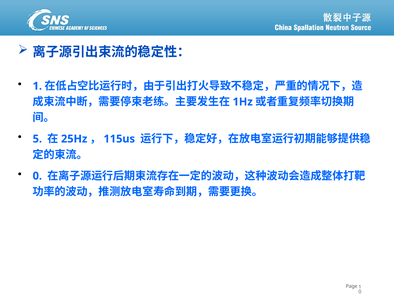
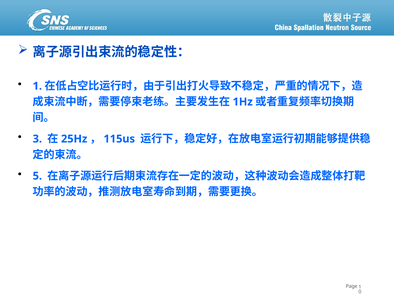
5: 5 -> 3 (37, 139)
0: 0 -> 5 (37, 176)
